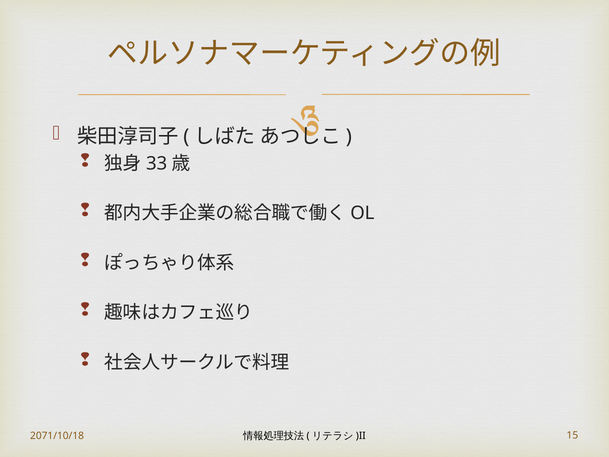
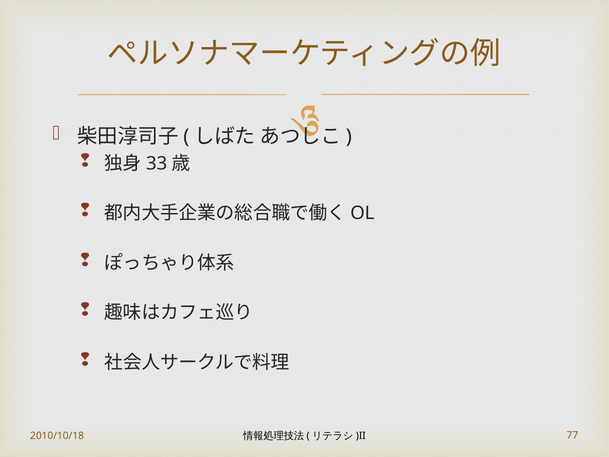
2071/10/18: 2071/10/18 -> 2010/10/18 (57, 436)
15: 15 -> 77 (572, 435)
